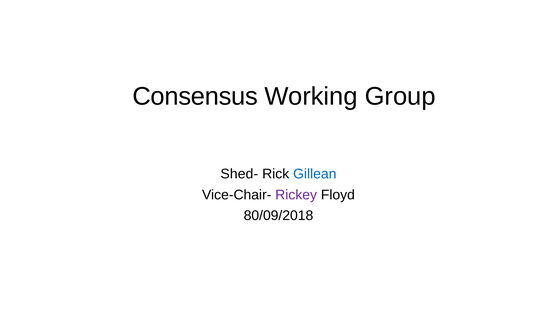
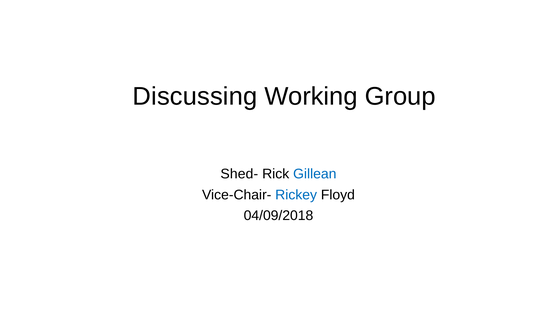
Consensus: Consensus -> Discussing (195, 97)
Rickey colour: purple -> blue (296, 195)
80/09/2018: 80/09/2018 -> 04/09/2018 (278, 216)
